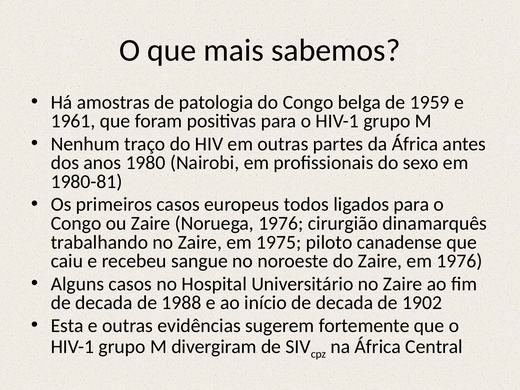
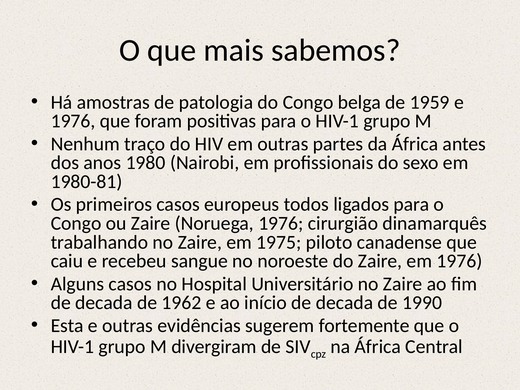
1961: 1961 -> 1976 (73, 121)
1988: 1988 -> 1962 (182, 303)
1902: 1902 -> 1990 (422, 303)
